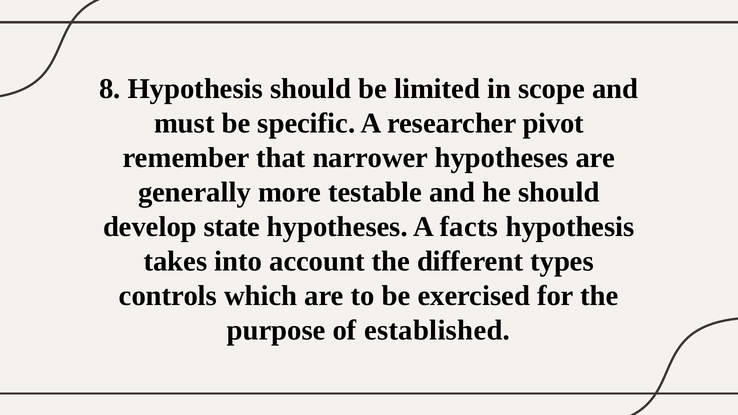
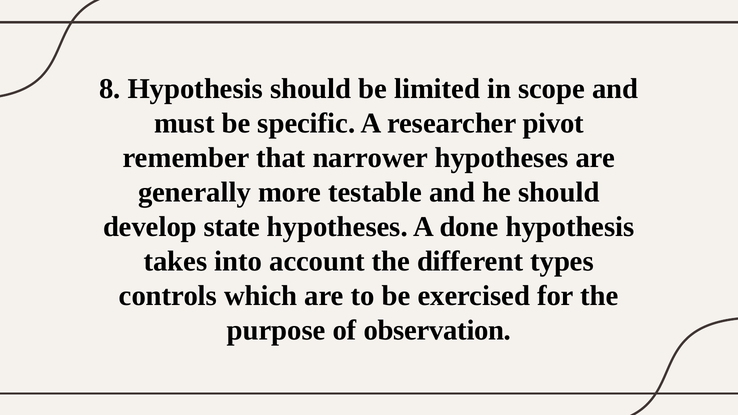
facts: facts -> done (469, 227)
established: established -> observation (437, 330)
